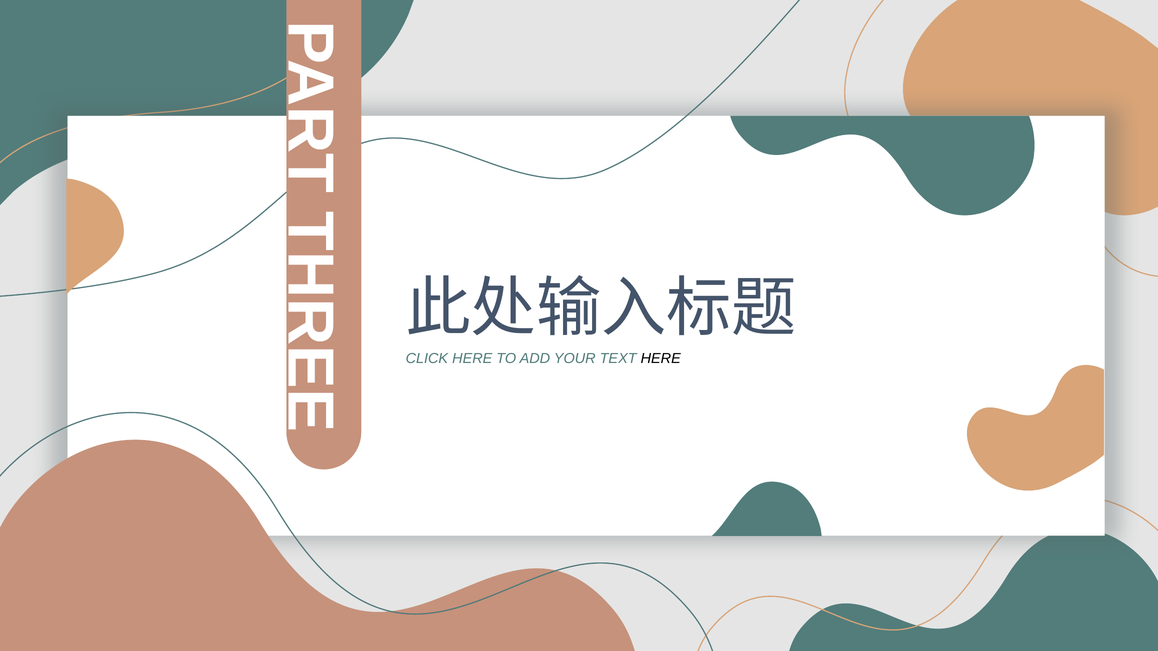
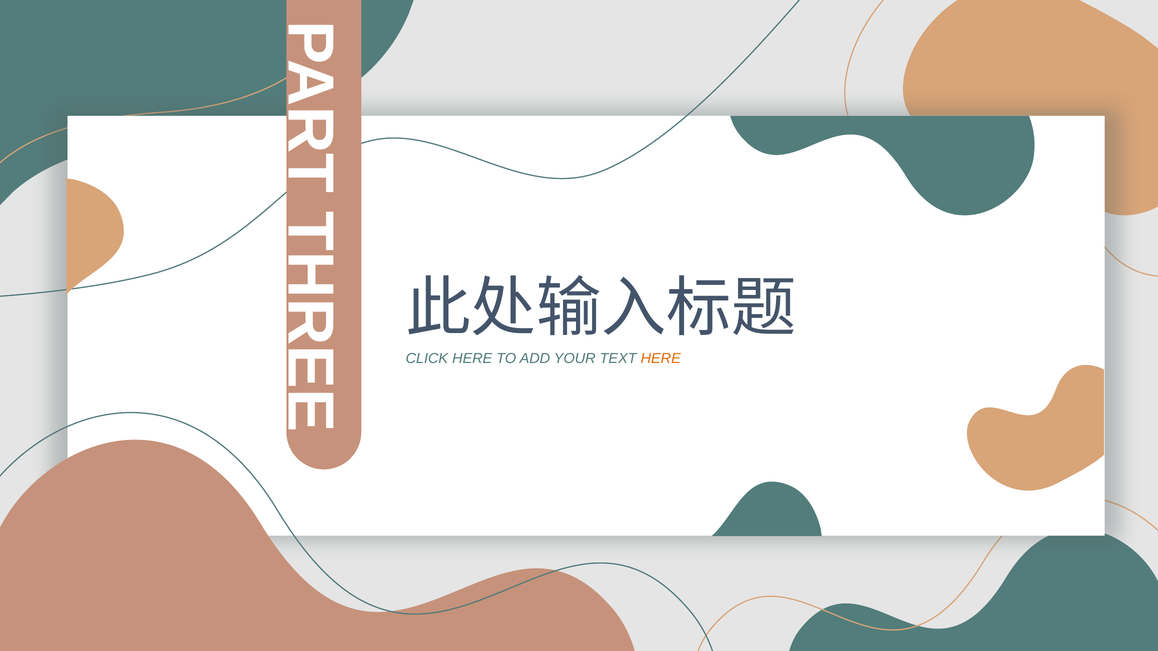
HERE colour: black -> orange (661, 359)
